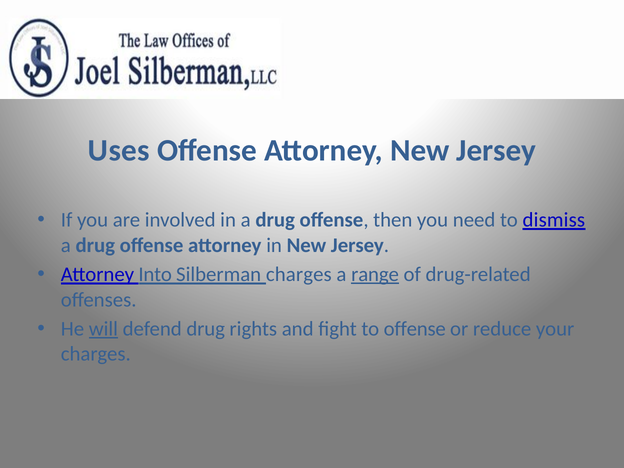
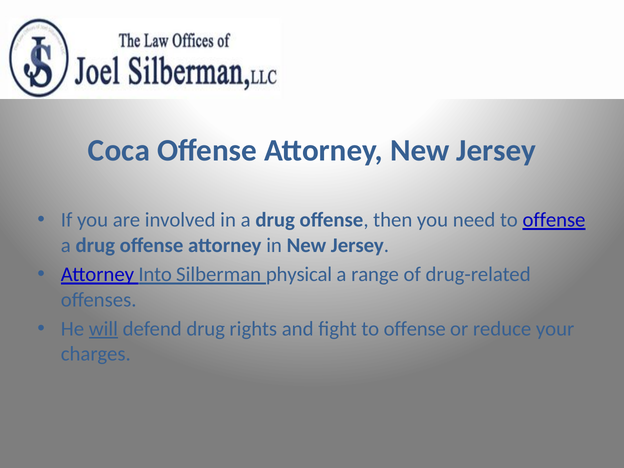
Uses: Uses -> Coca (119, 150)
need to dismiss: dismiss -> offense (554, 220)
Silberman charges: charges -> physical (299, 274)
range underline: present -> none (375, 274)
